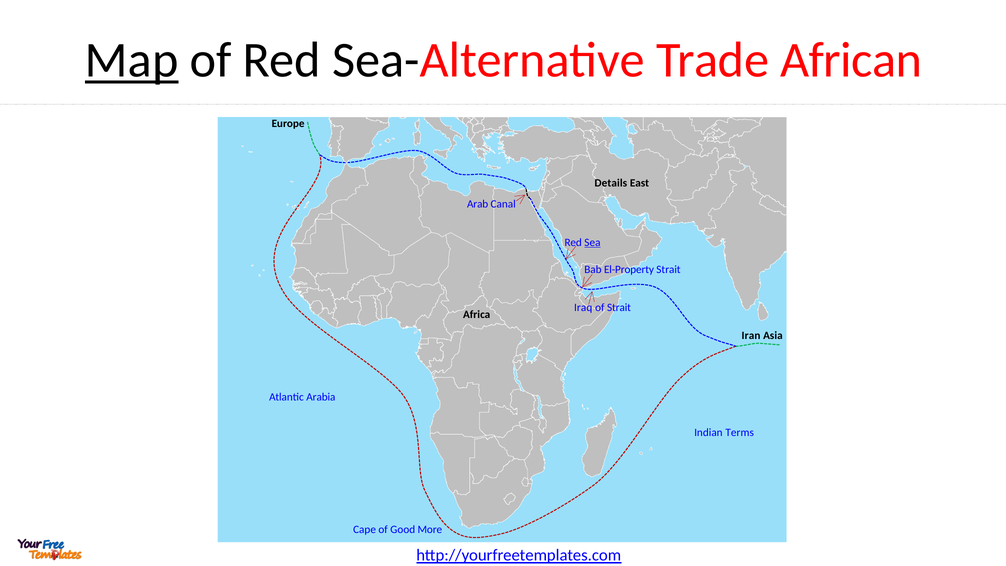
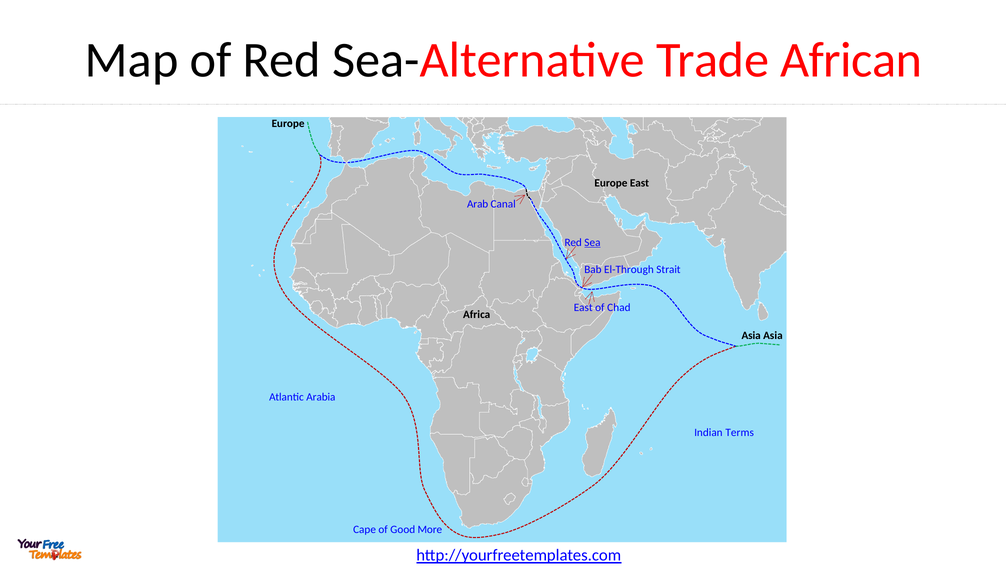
Map underline: present -> none (132, 60)
Details: Details -> Europe (611, 183)
El-Property: El-Property -> El-Through (629, 270)
Iraq: Iraq -> East (583, 308)
of Strait: Strait -> Chad (619, 308)
Iran: Iran -> Asia (751, 336)
